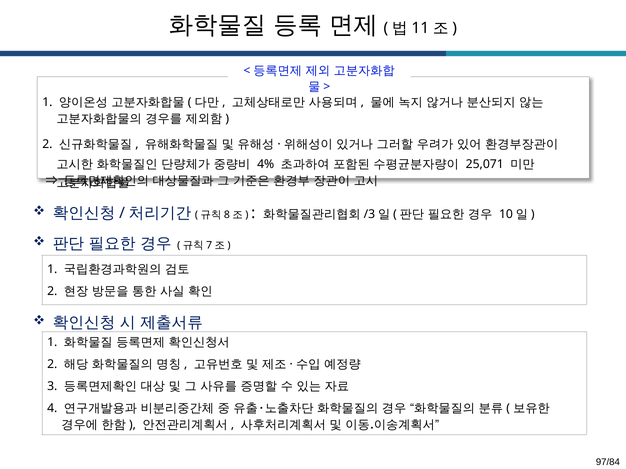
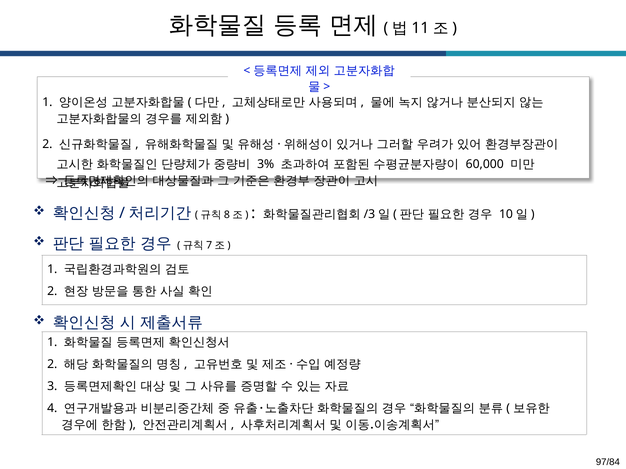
4%: 4% -> 3% (266, 164)
25,071: 25,071 -> 60,000 (485, 164)
